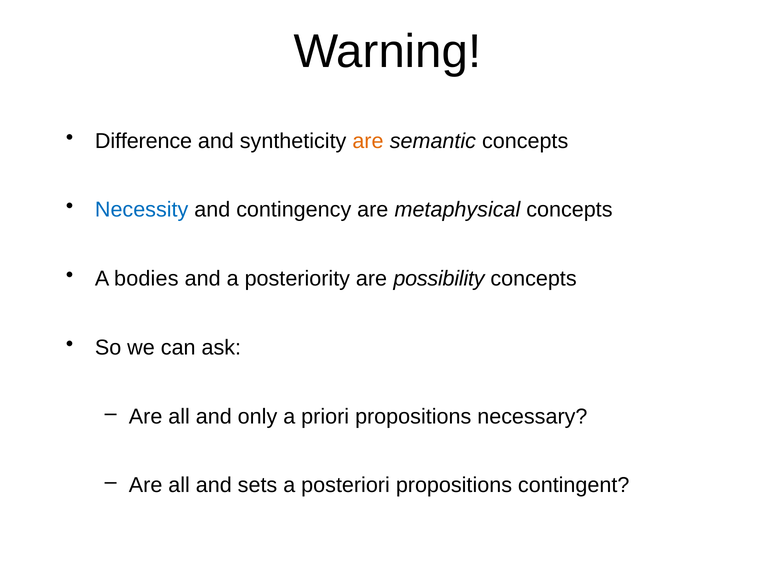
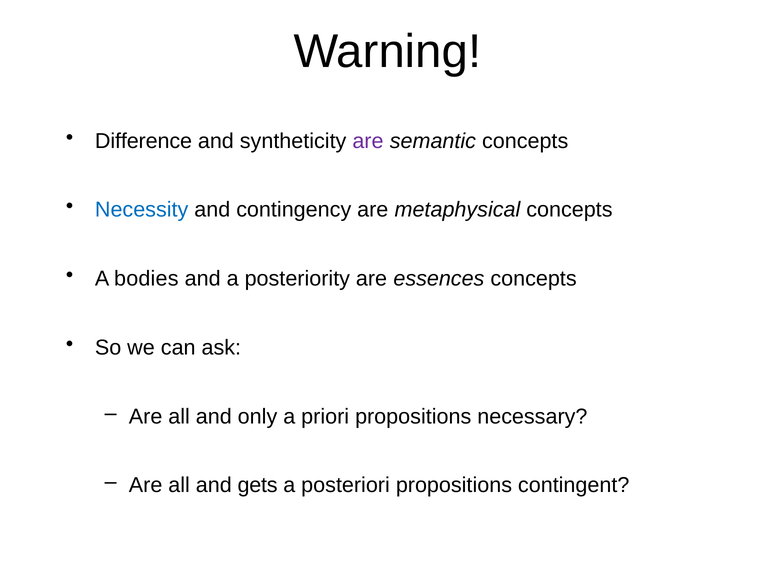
are colour: orange -> purple (368, 141)
possibility: possibility -> essences (439, 279)
sets: sets -> gets (258, 486)
